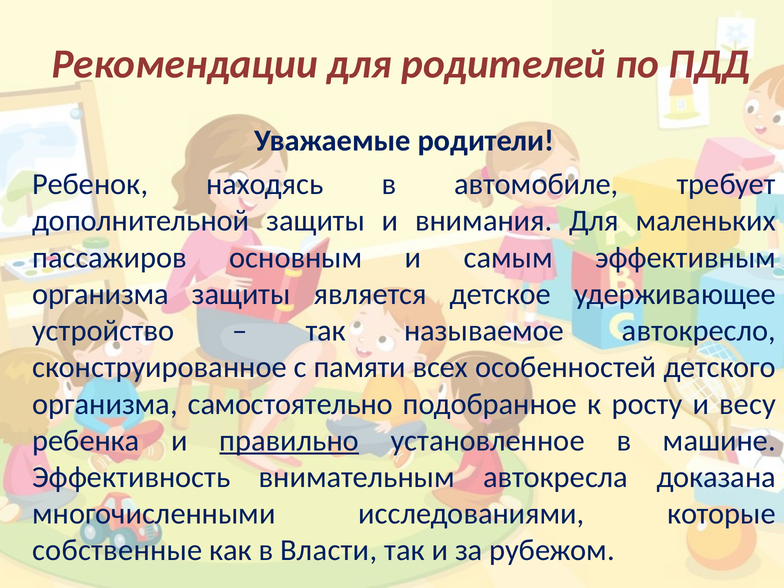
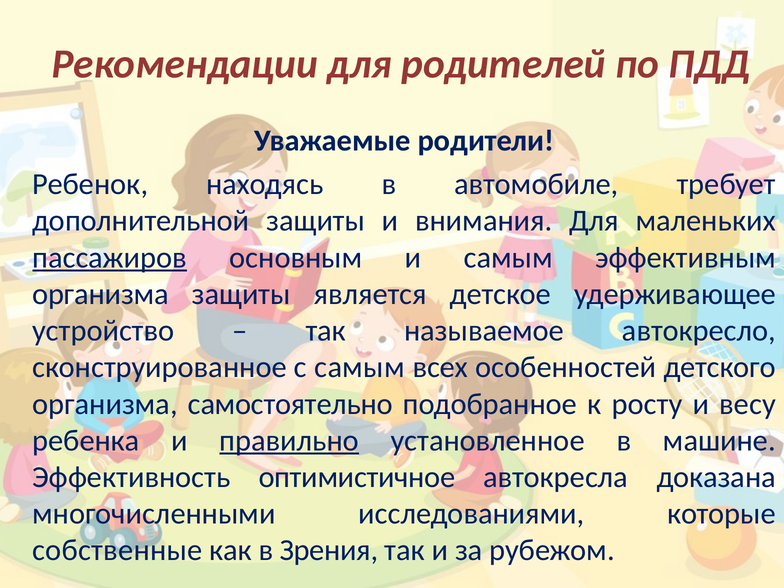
пассажиров underline: none -> present (110, 258)
с памяти: памяти -> самым (360, 367)
внимательным: внимательным -> оптимистичное (357, 477)
Власти: Власти -> Зрения (329, 550)
